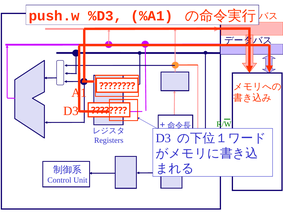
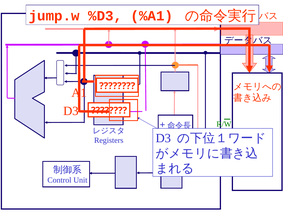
push.w: push.w -> jump.w (54, 16)
